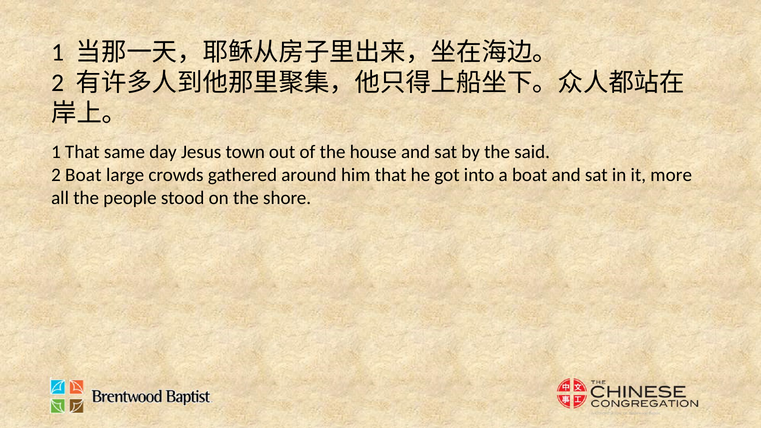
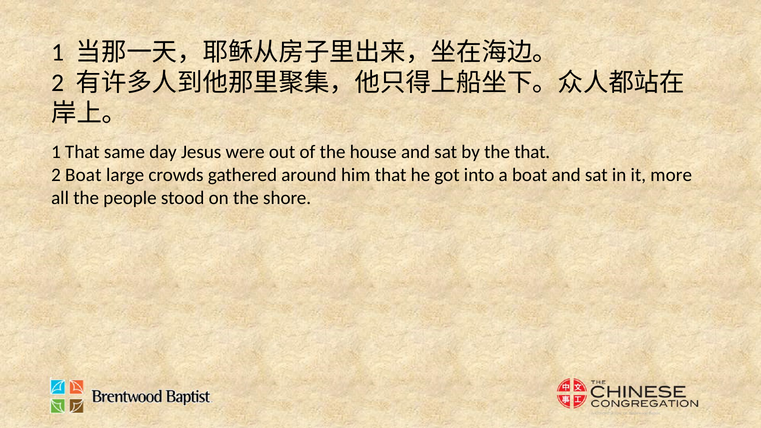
town: town -> were (245, 152)
the said: said -> that (532, 152)
